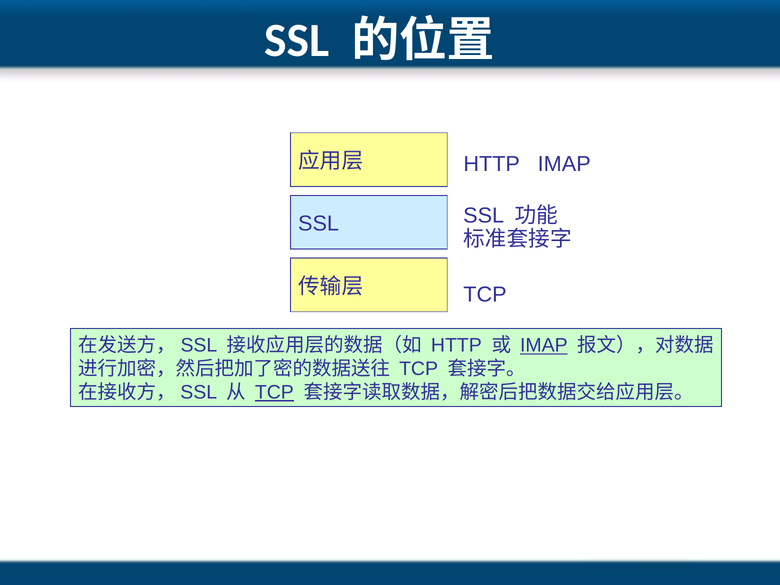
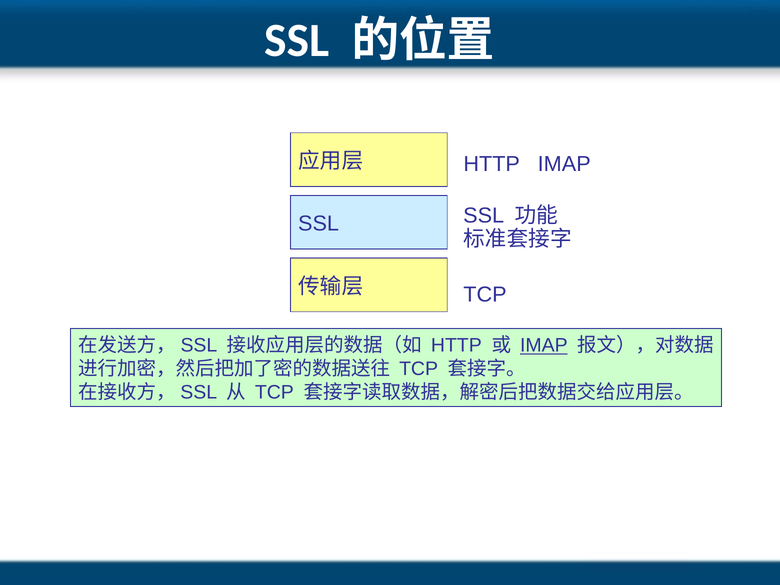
TCP underline: present -> none (274, 392)
